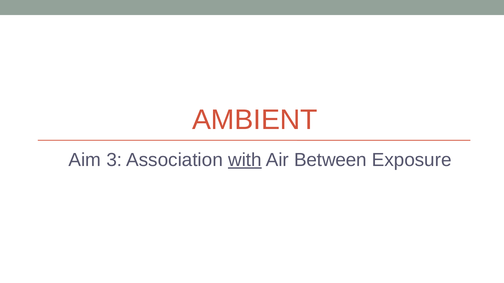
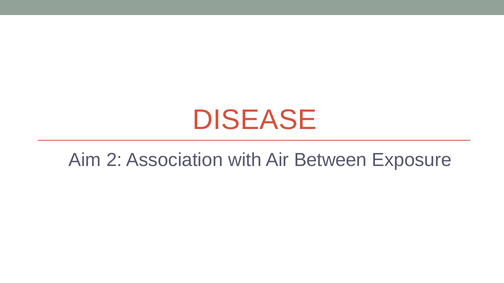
AMBIENT: AMBIENT -> DISEASE (255, 120)
3: 3 -> 2 (114, 160)
with underline: present -> none (245, 160)
